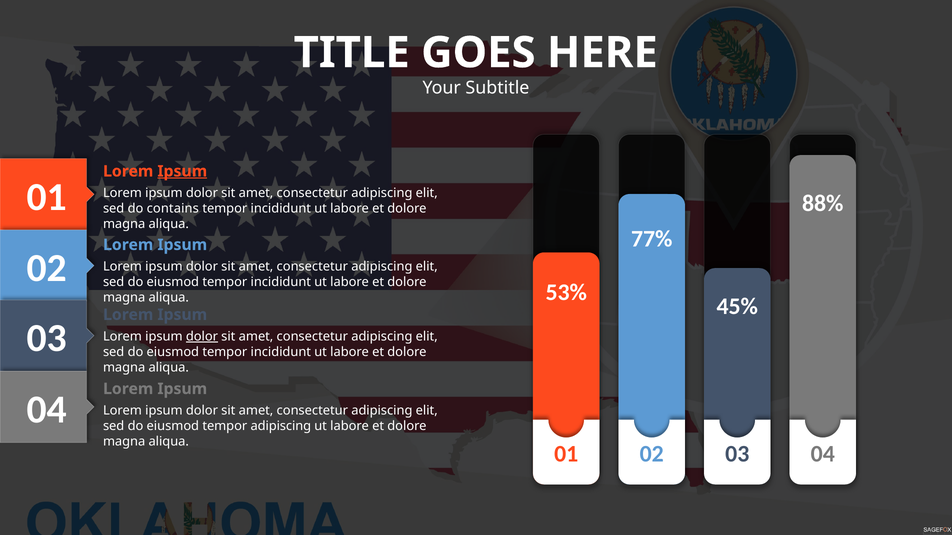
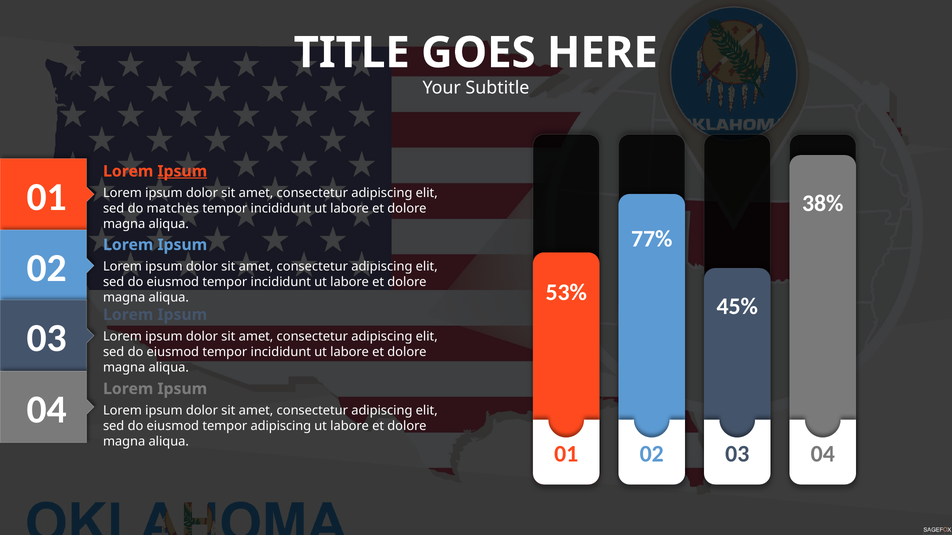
88%: 88% -> 38% (823, 204)
contains: contains -> matches (173, 209)
dolor underline: present -> none (202, 337)
